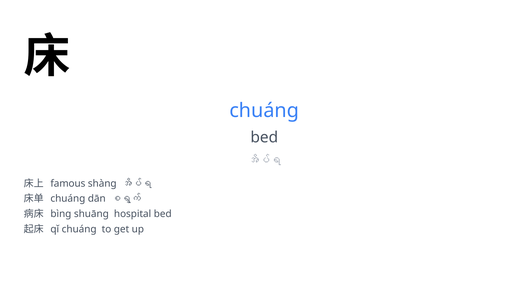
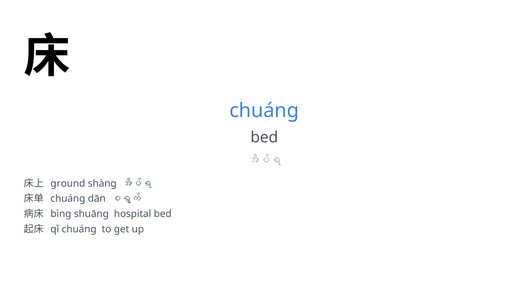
famous: famous -> ground (68, 184)
